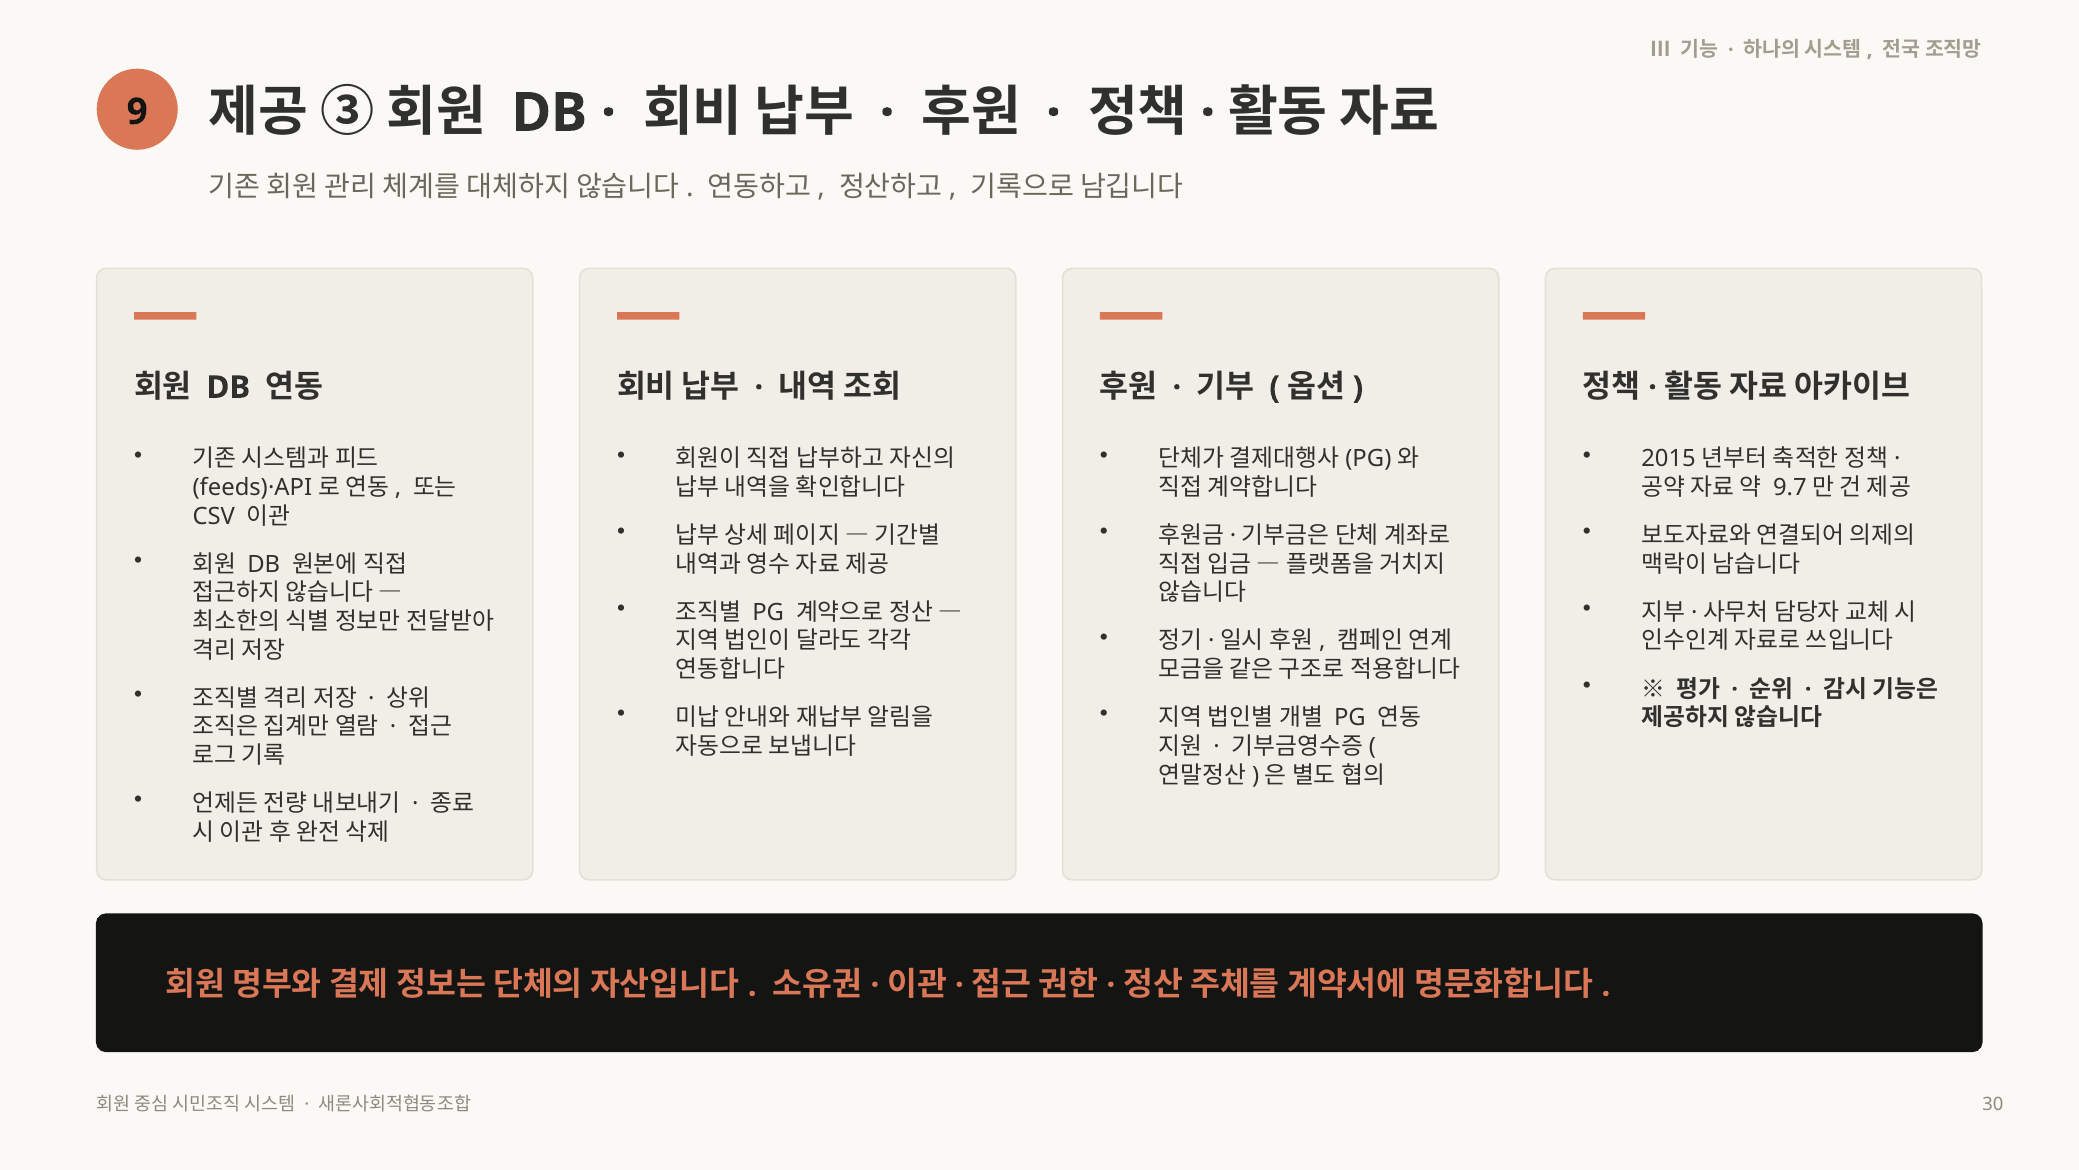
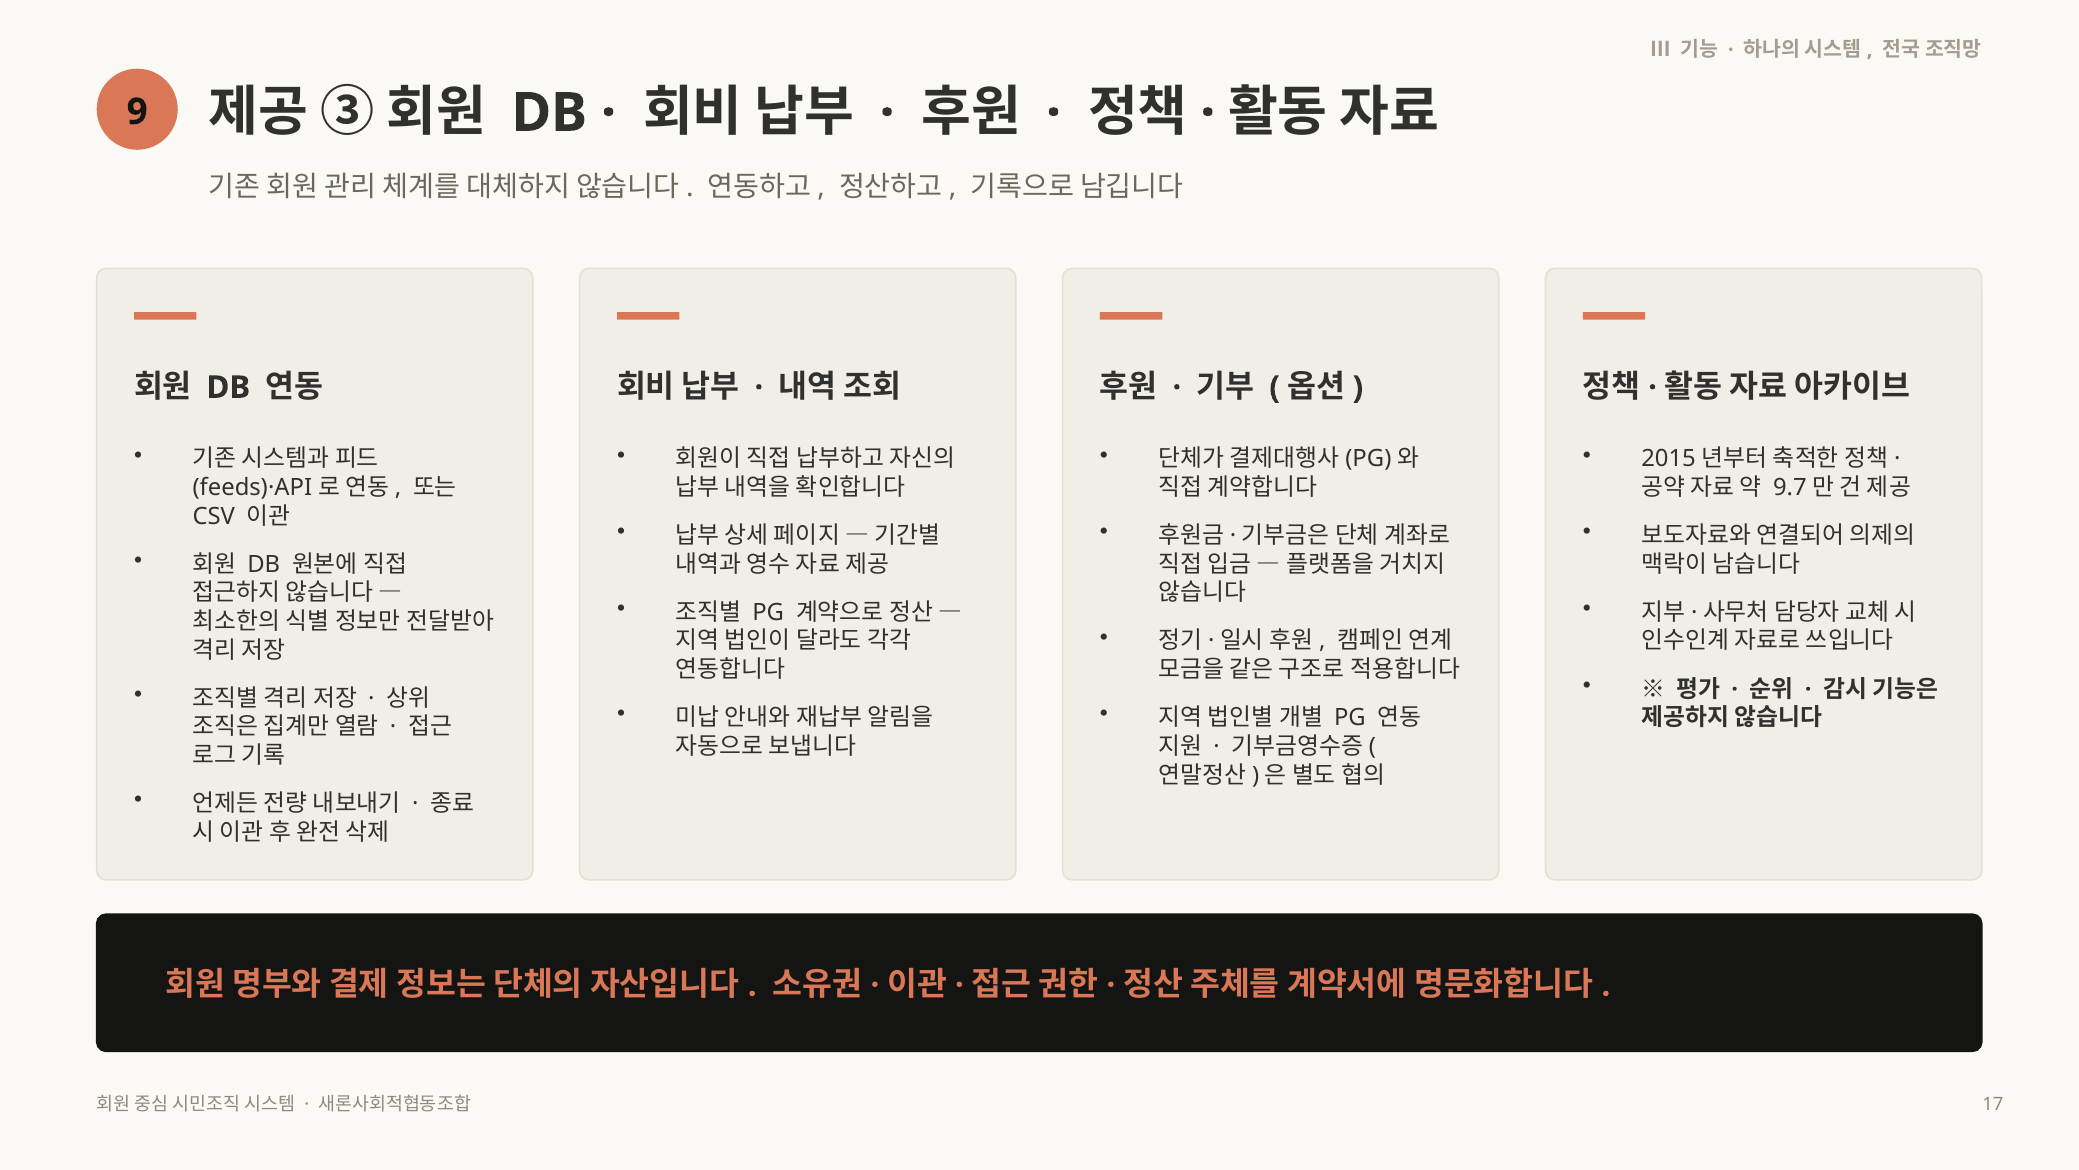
30: 30 -> 17 (1993, 1104)
